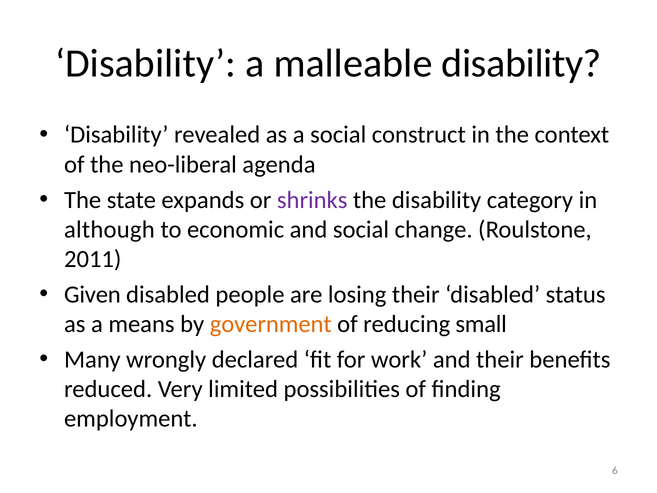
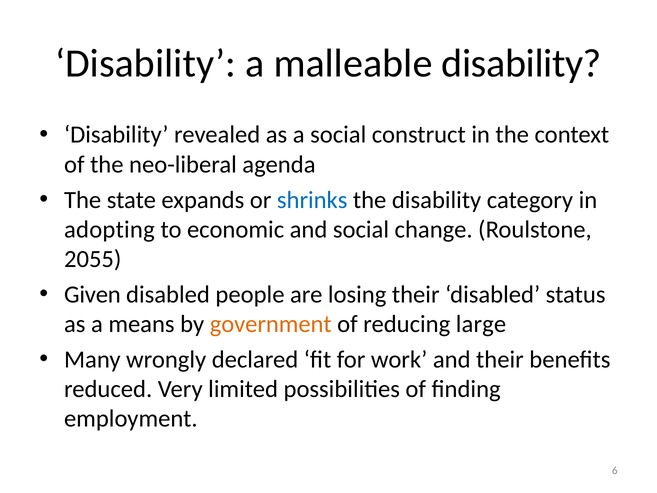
shrinks colour: purple -> blue (312, 200)
although: although -> adopting (109, 229)
2011: 2011 -> 2055 (93, 259)
small: small -> large (481, 324)
